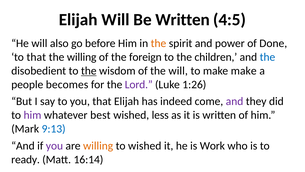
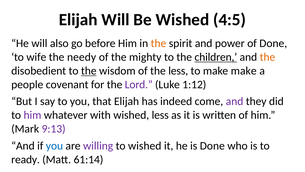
Be Written: Written -> Wished (182, 20)
to that: that -> wife (36, 57)
the willing: willing -> needy (82, 57)
foreign: foreign -> mighty (145, 57)
children underline: none -> present (216, 57)
the colour: blue -> orange (267, 57)
the will: will -> less (178, 71)
becomes: becomes -> covenant (67, 84)
1:26: 1:26 -> 1:12 (194, 84)
best: best -> with (100, 115)
9:13 colour: blue -> purple (54, 129)
you colour: purple -> blue (54, 145)
willing colour: orange -> purple (98, 145)
is Work: Work -> Done (212, 145)
16:14: 16:14 -> 61:14 (88, 159)
